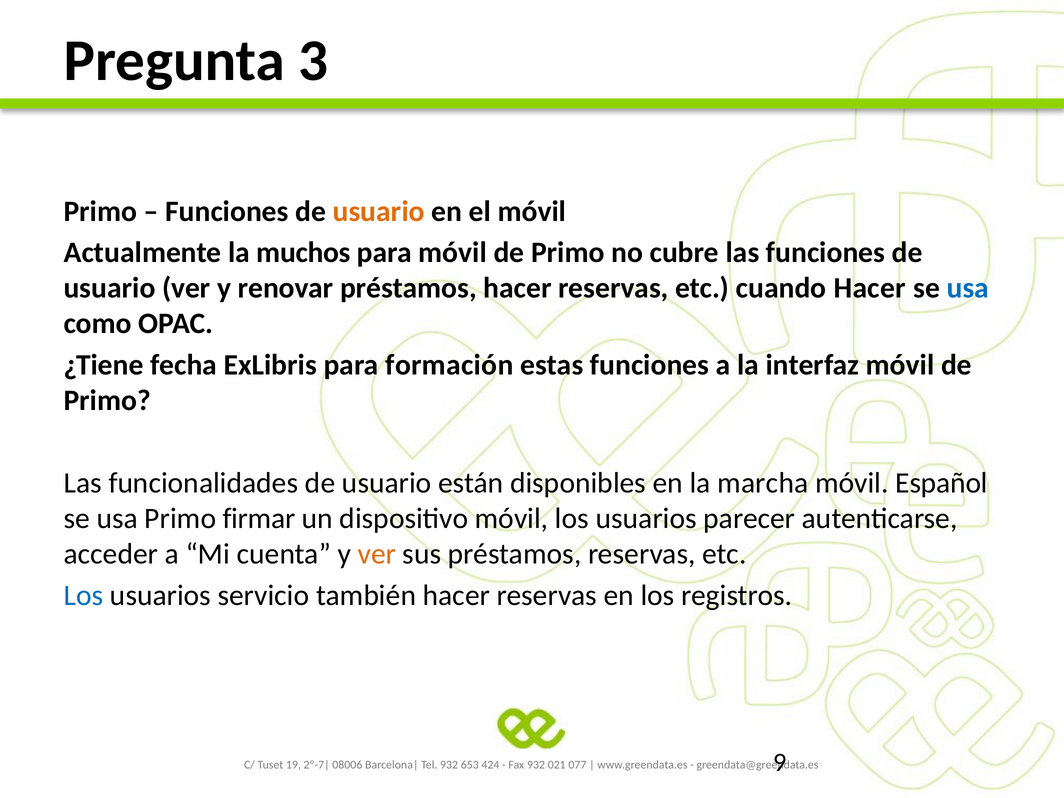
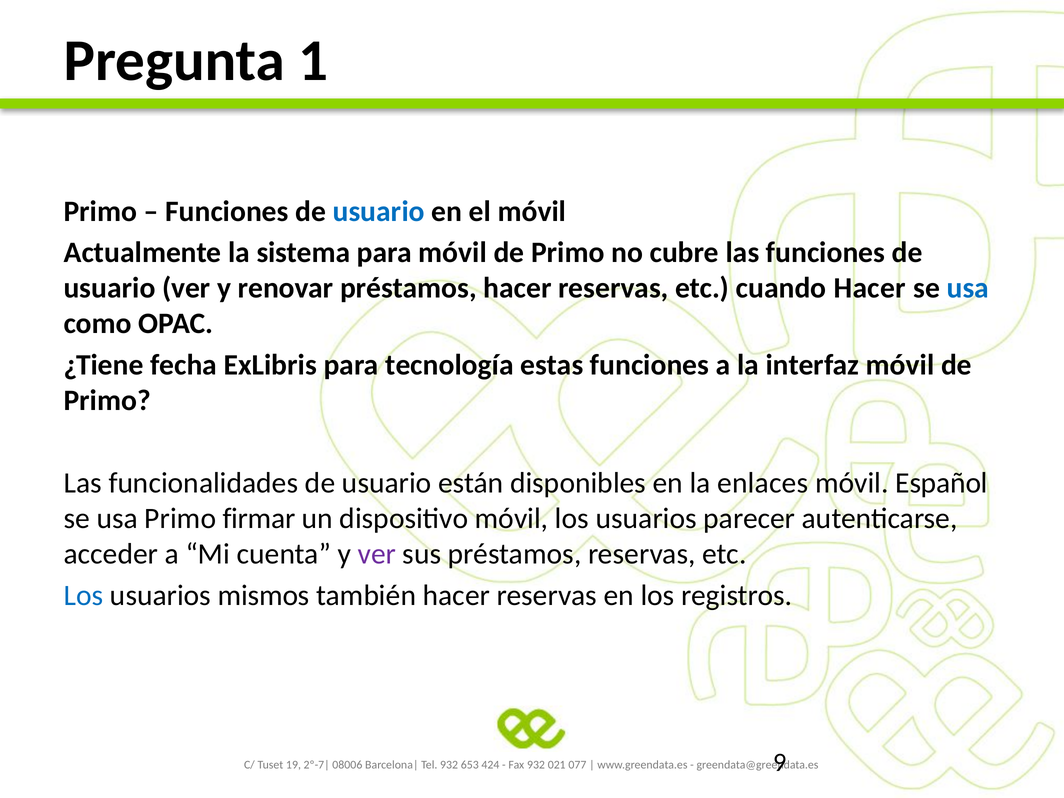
3: 3 -> 1 (313, 61)
usuario colour: orange -> blue (379, 211)
muchos: muchos -> sistema (303, 253)
formación: formación -> tecnología (450, 365)
marcha: marcha -> enlaces (763, 483)
ver colour: orange -> purple (377, 554)
servicio: servicio -> mismos (264, 596)
